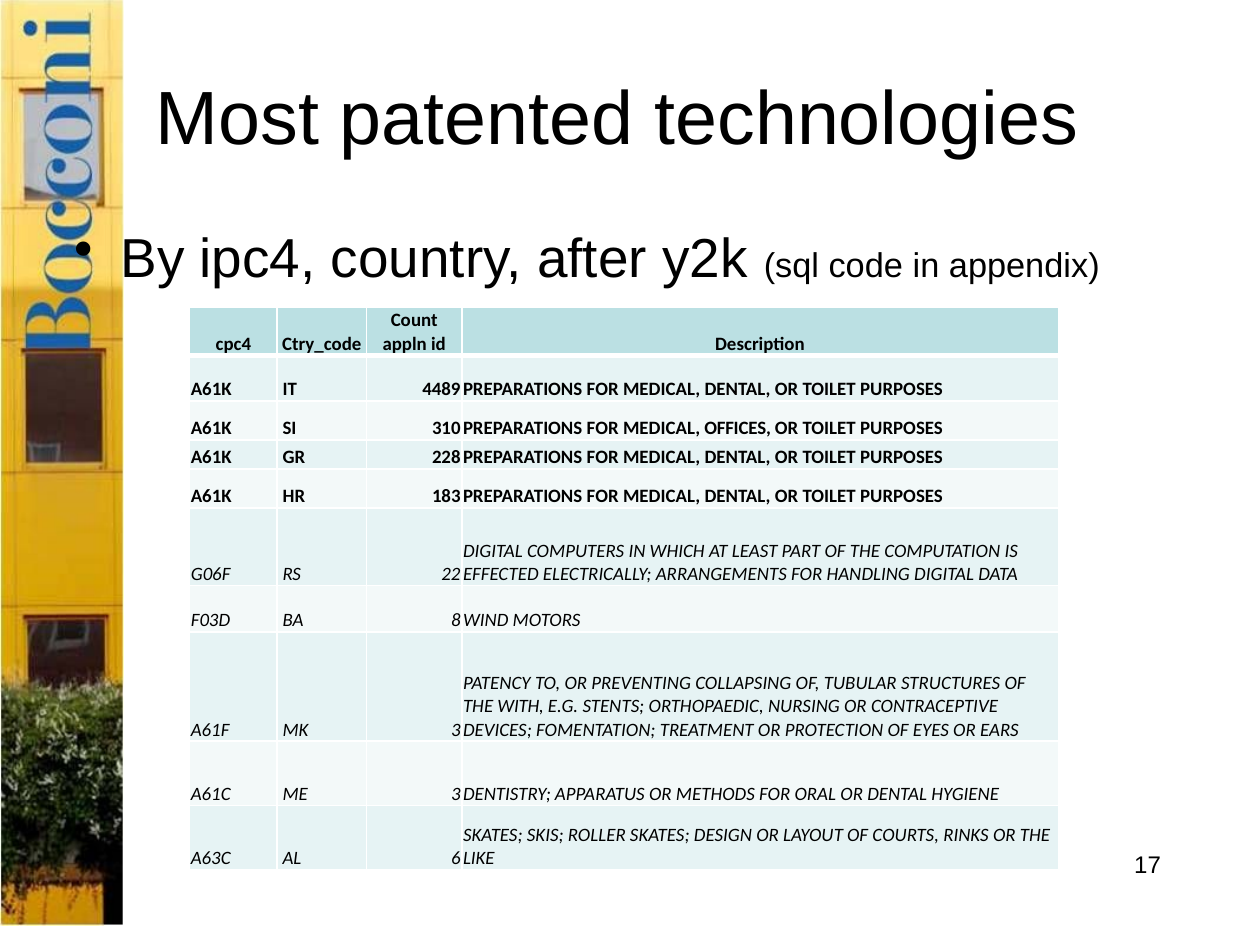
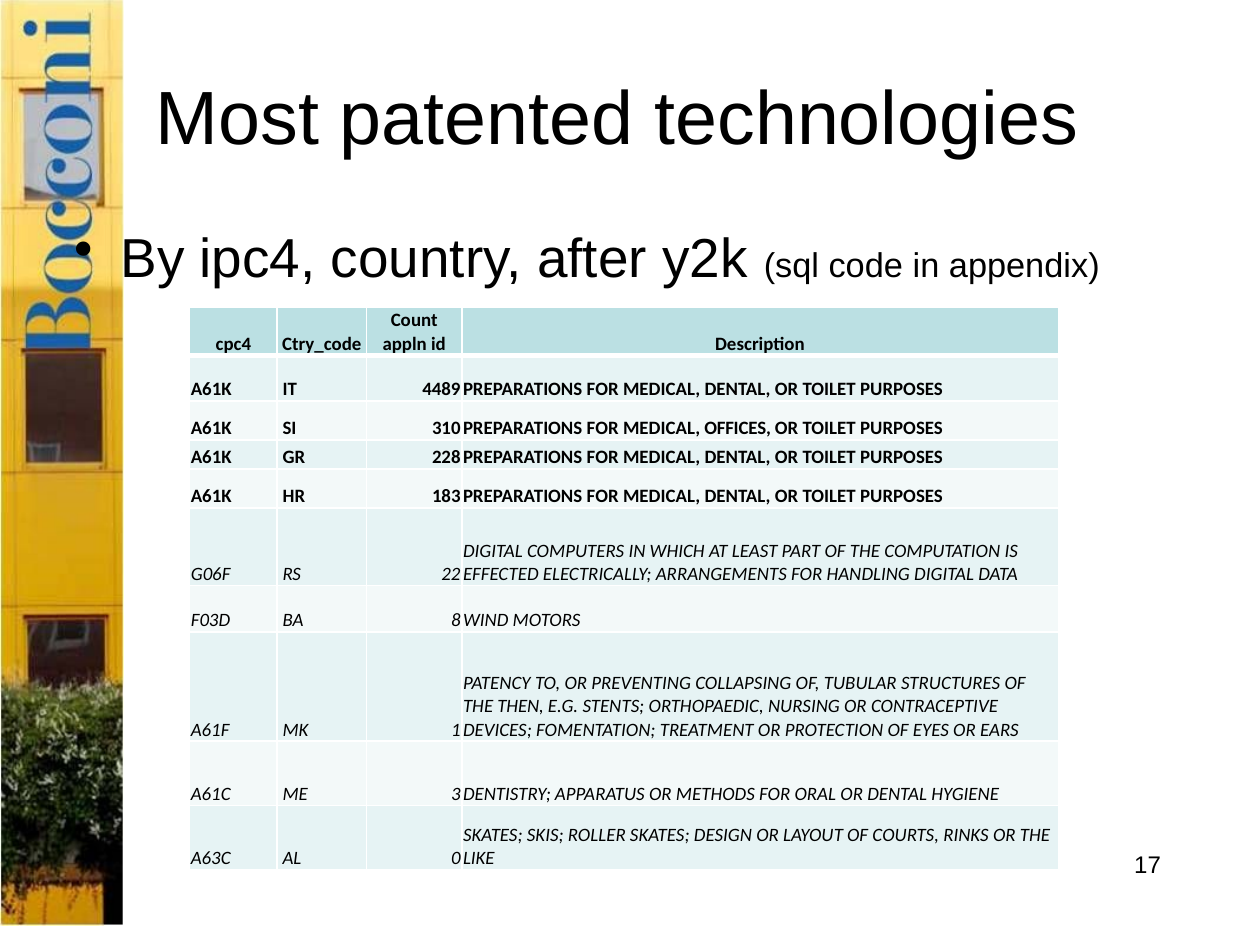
WITH: WITH -> THEN (521, 707)
3: 3 -> 1 (456, 730)
6: 6 -> 0 (456, 858)
